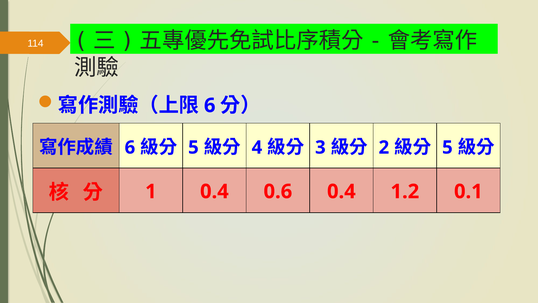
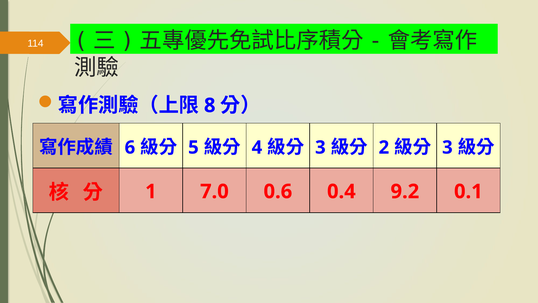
6: 6 -> 8 (210, 105)
5: 5 -> 3 (447, 147)
1 0.4: 0.4 -> 7.0 (214, 191)
1.2: 1.2 -> 9.2 (405, 191)
